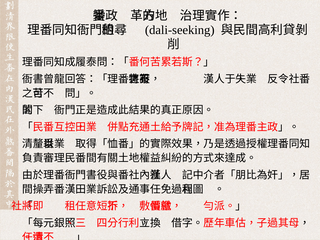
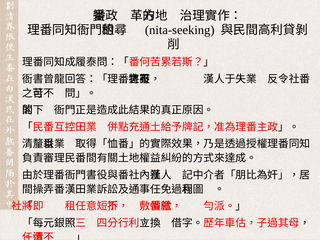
dali-seeking: dali-seeking -> nita-seeking (180, 30)
